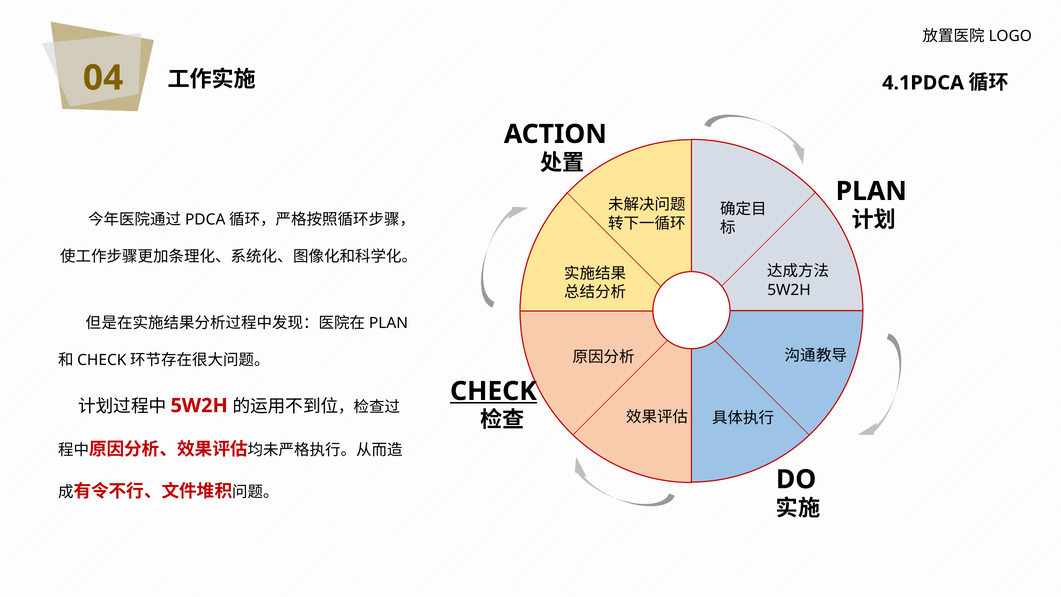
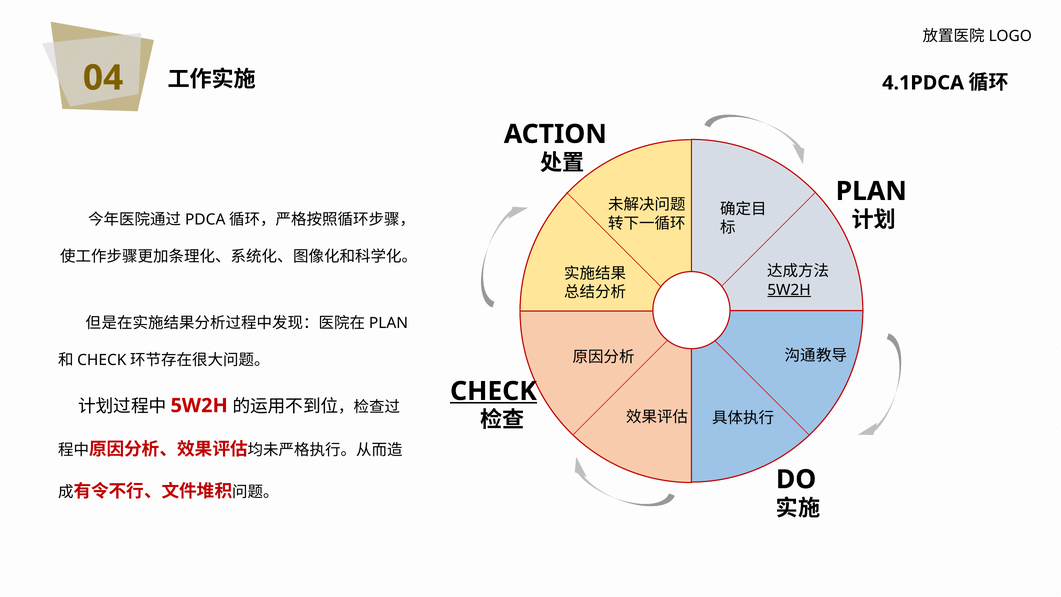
5W2H underline: none -> present (789, 290)
